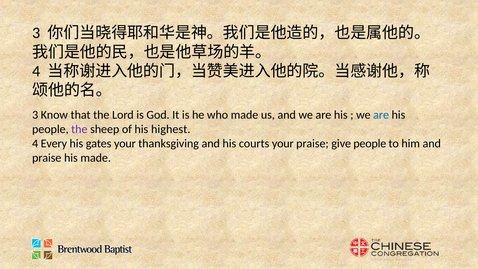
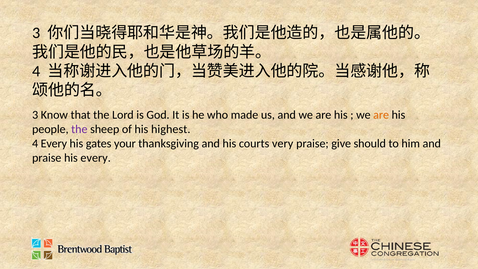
are colour: blue -> orange (381, 115)
courts your: your -> very (283, 143)
give people: people -> should (370, 143)
his made: made -> every (96, 158)
